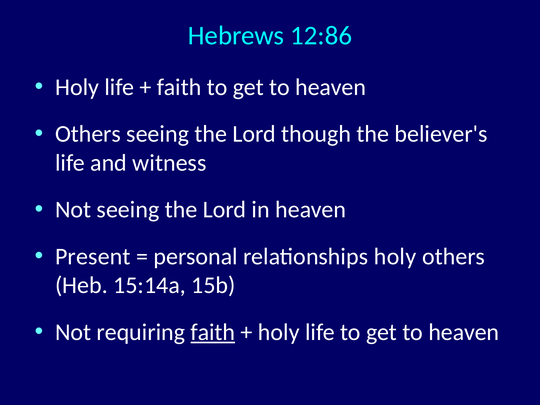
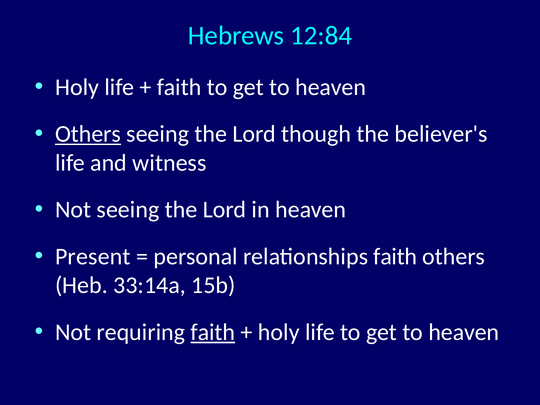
12:86: 12:86 -> 12:84 (321, 36)
Others underline: none -> present (88, 134)
relationships holy: holy -> faith (395, 257)
15:14a: 15:14a -> 33:14a (150, 285)
